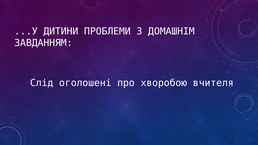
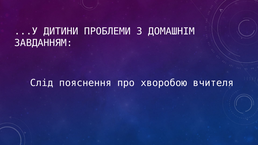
оголошені: оголошені -> пояснення (85, 83)
